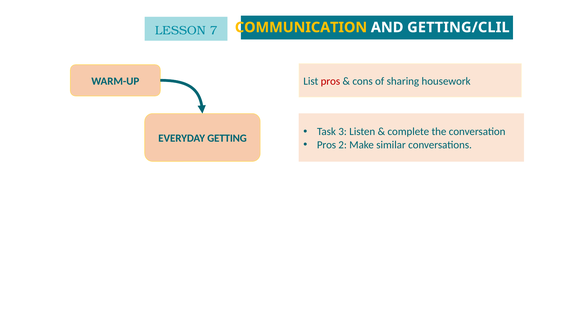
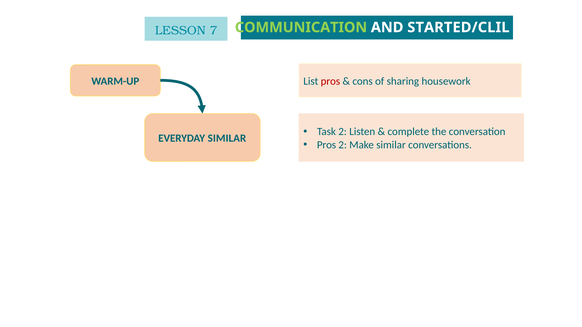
COMMUNICATION colour: yellow -> light green (301, 27)
GETTING/CLIL: GETTING/CLIL -> STARTED/CLIL (458, 27)
Task 3: 3 -> 2 (343, 132)
EVERYDAY GETTING: GETTING -> SIMILAR (227, 138)
